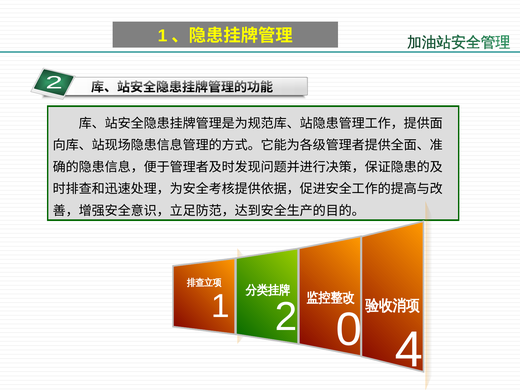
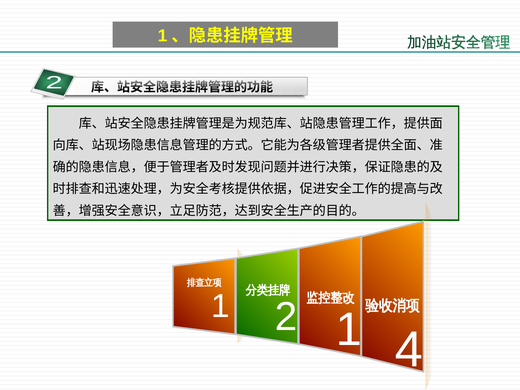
2 0: 0 -> 1 (349, 330)
